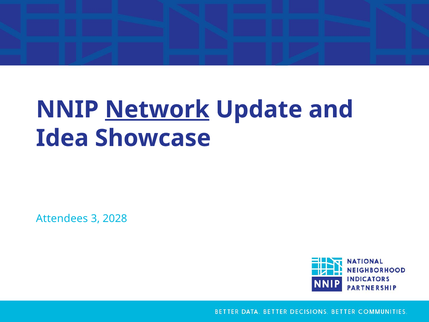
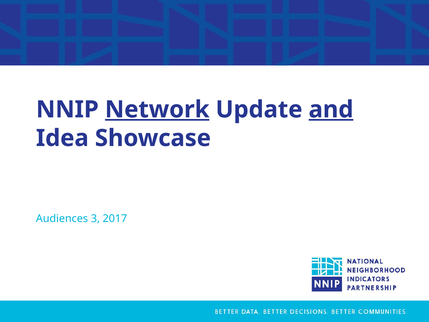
and underline: none -> present (331, 109)
Attendees: Attendees -> Audiences (62, 218)
2028: 2028 -> 2017 (115, 218)
